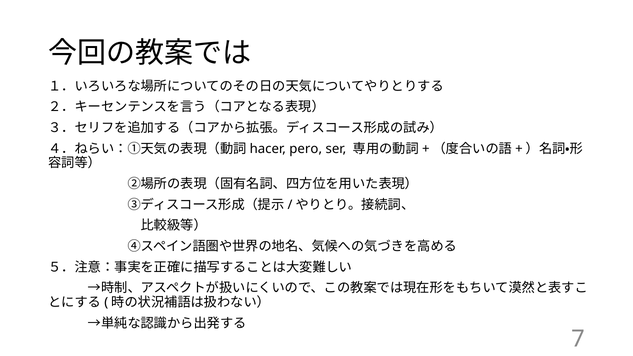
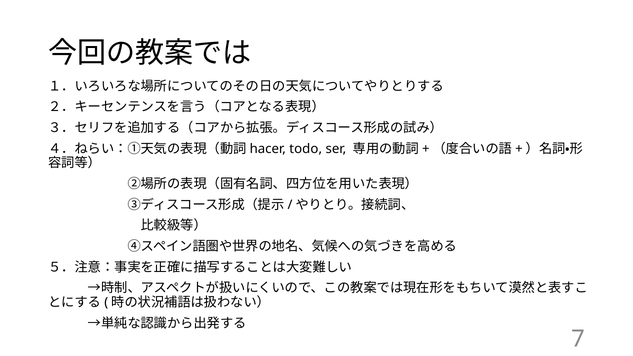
pero: pero -> todo (306, 149)
